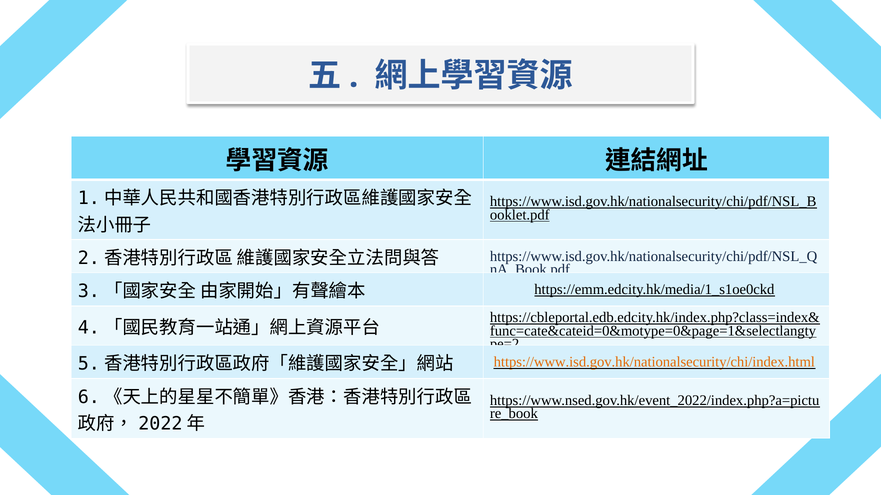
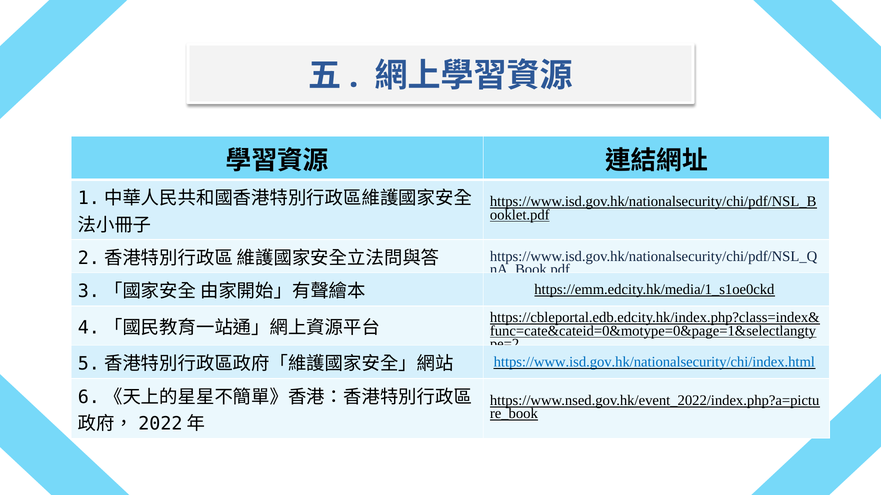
https://www.isd.gov.hk/nationalsecurity/chi/index.html colour: orange -> blue (654, 362)
